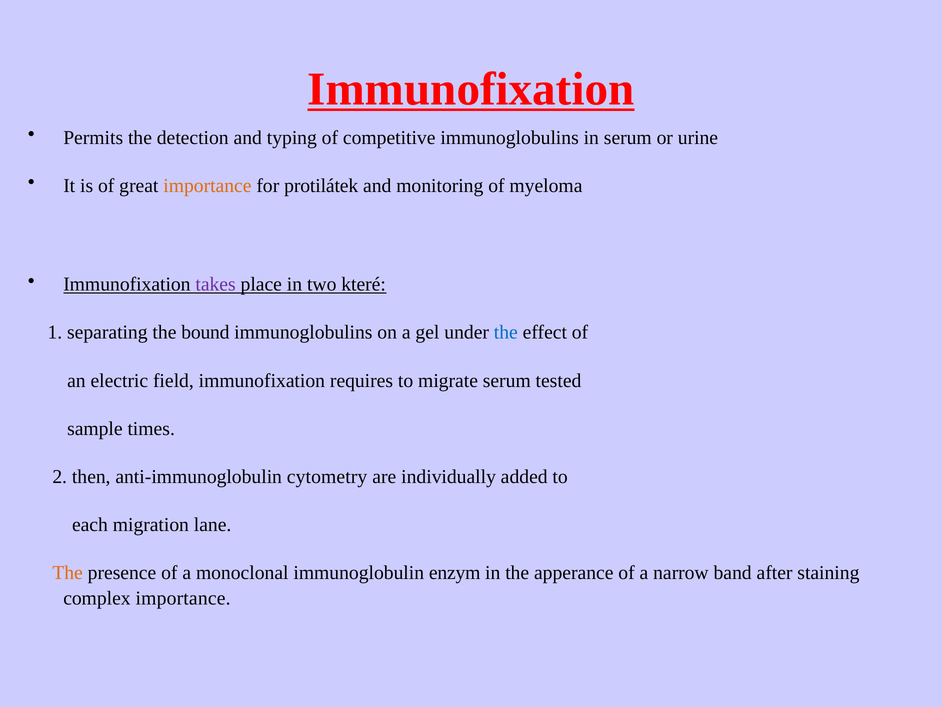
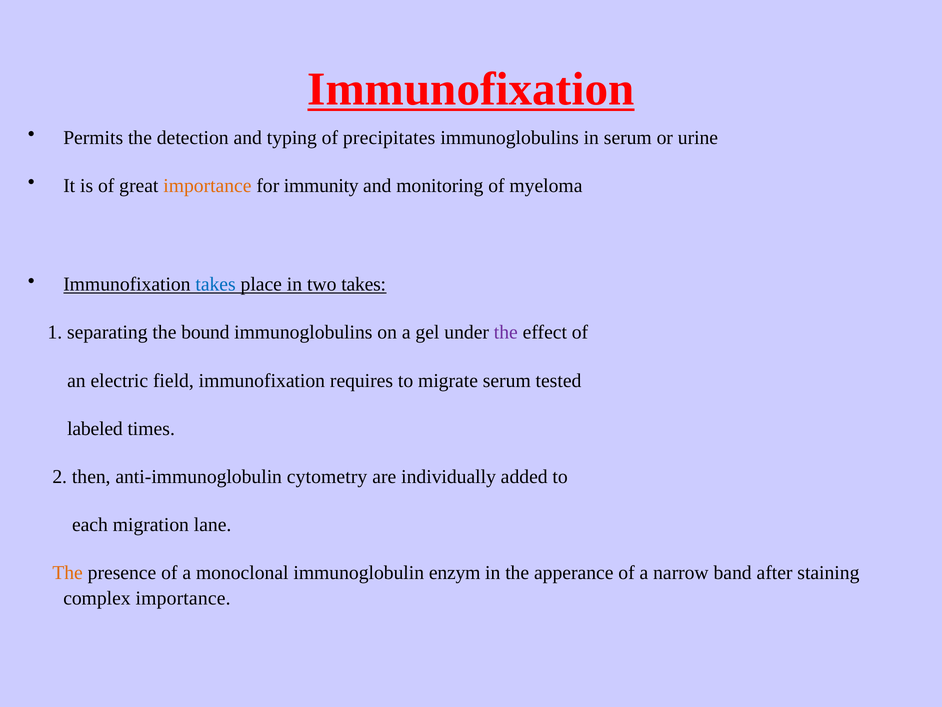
competitive: competitive -> precipitates (389, 137)
protilátek: protilátek -> immunity (321, 185)
takes colour: purple -> blue (216, 284)
two které: které -> takes (364, 284)
the colour: blue -> purple (506, 332)
sample: sample -> labeled (95, 428)
